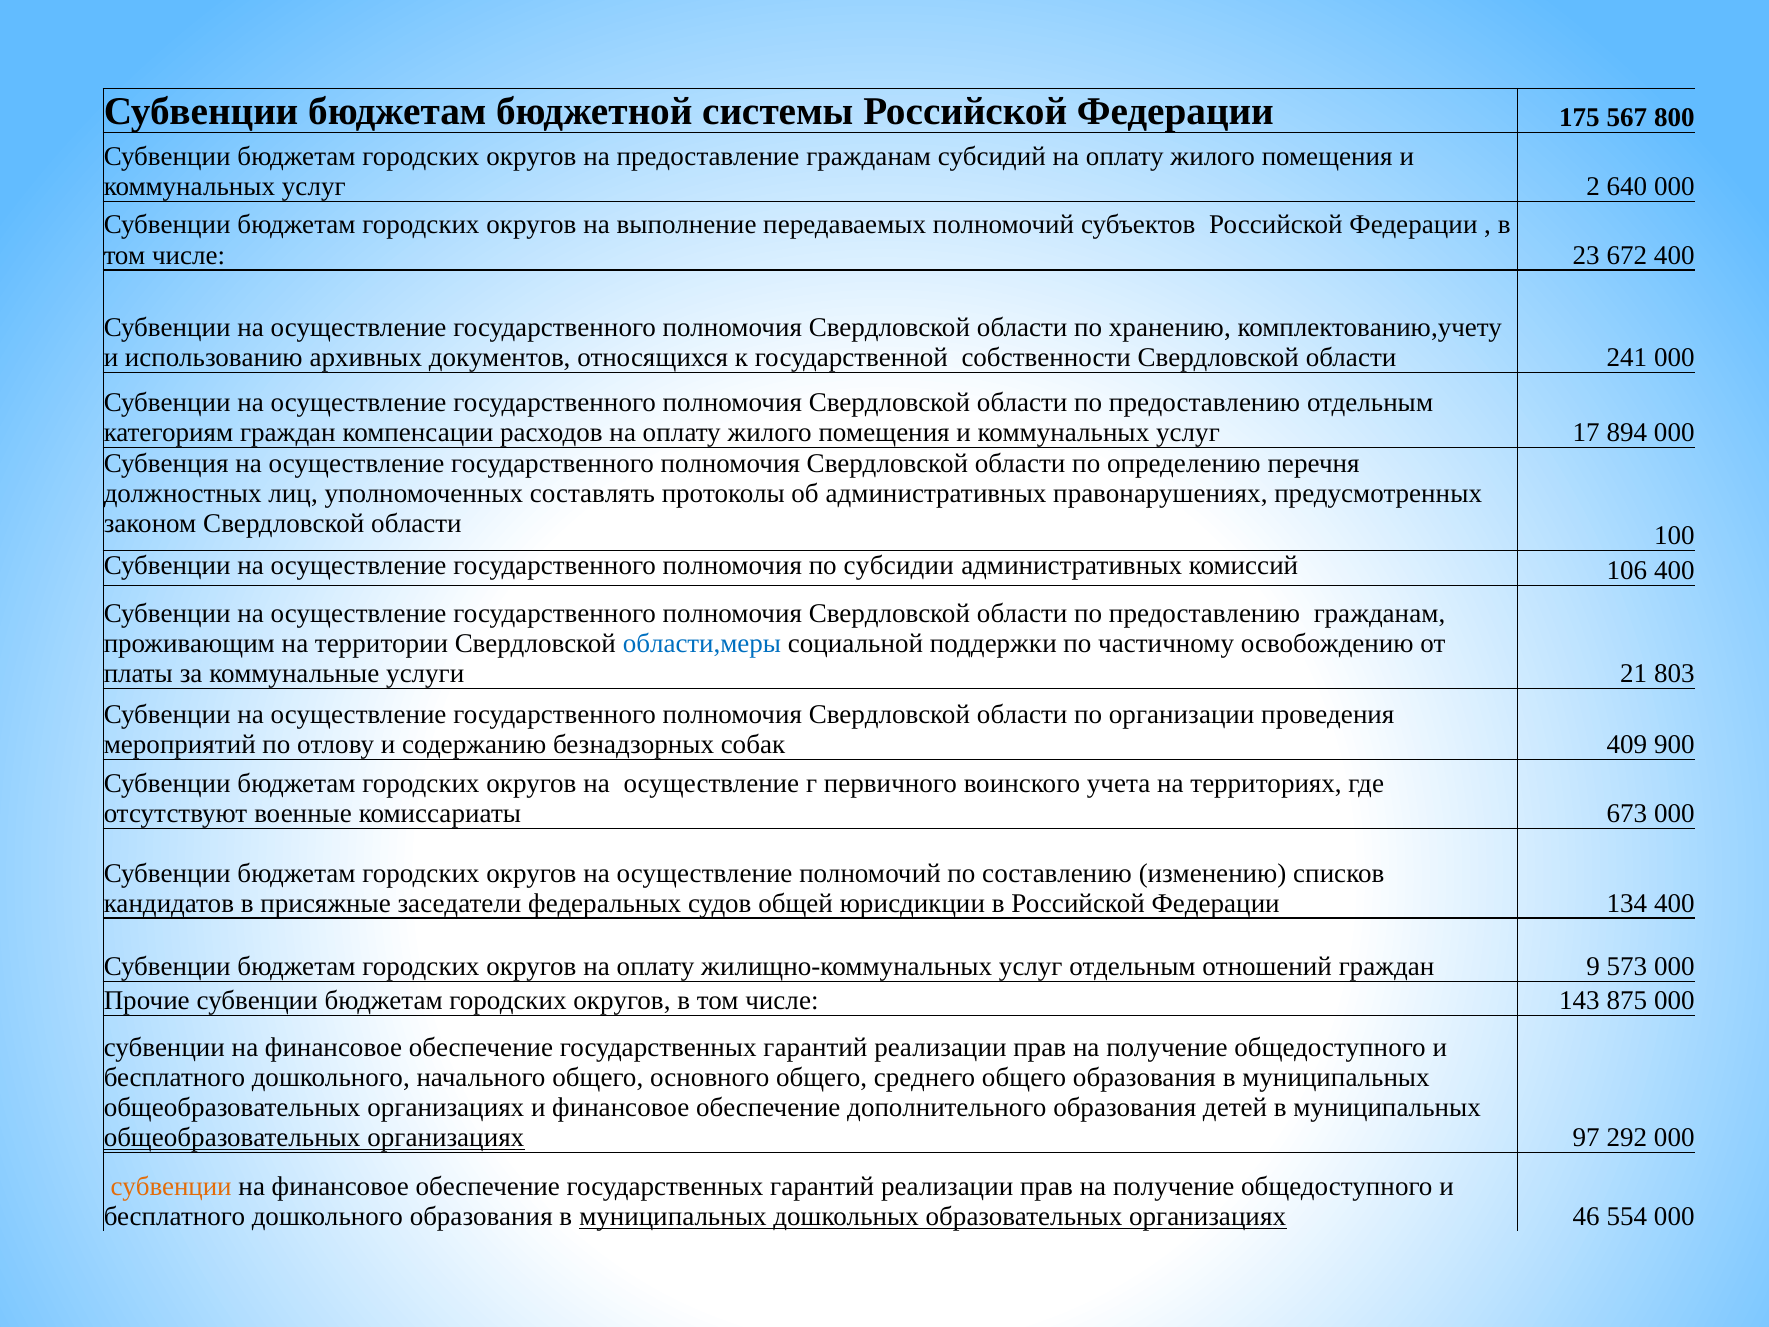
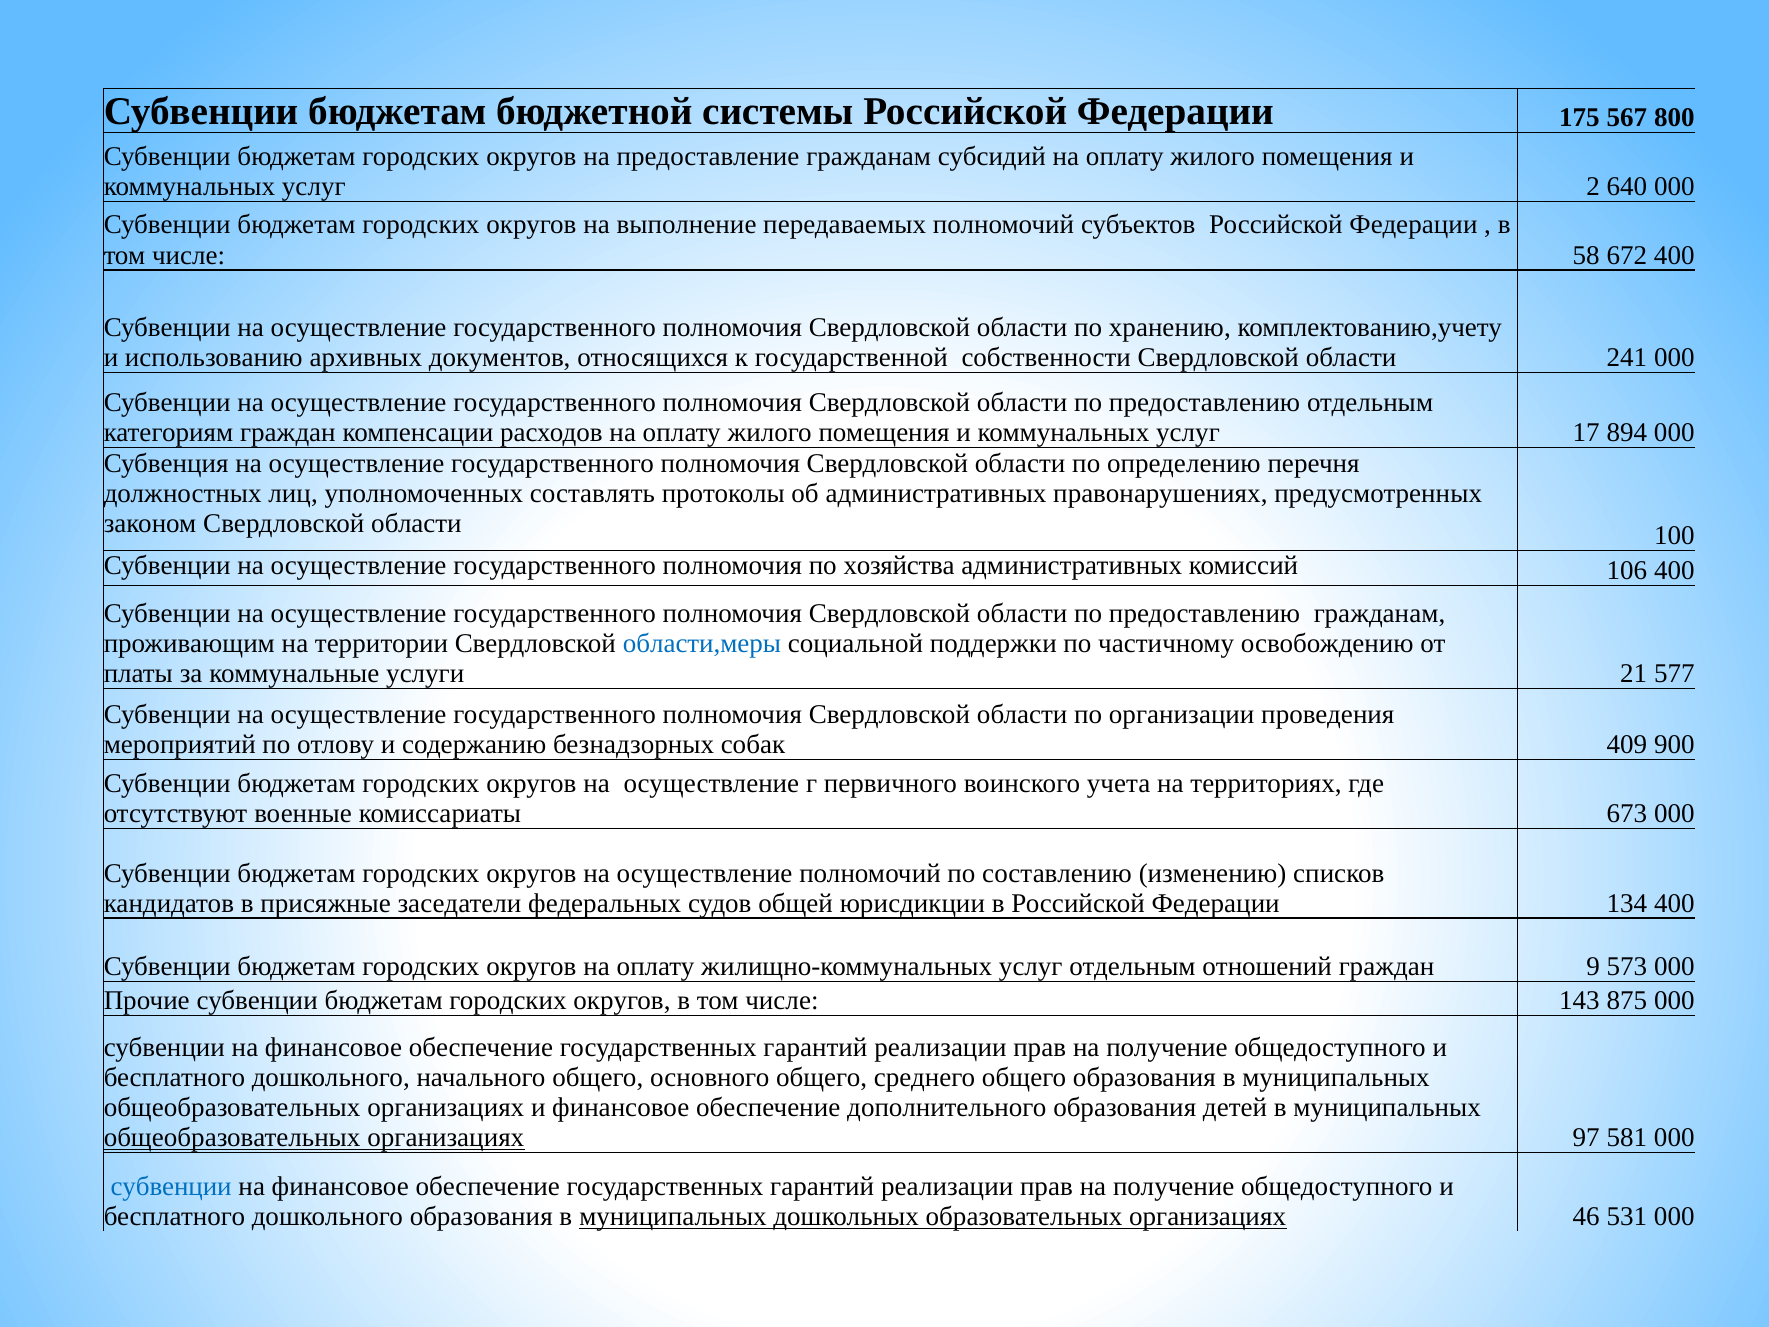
23: 23 -> 58 (1586, 255)
субсидии: субсидии -> хозяйства (899, 566)
803: 803 -> 577 (1674, 673)
292: 292 -> 581 (1627, 1137)
субвенции colour: orange -> blue (171, 1186)
554: 554 -> 531 (1627, 1216)
